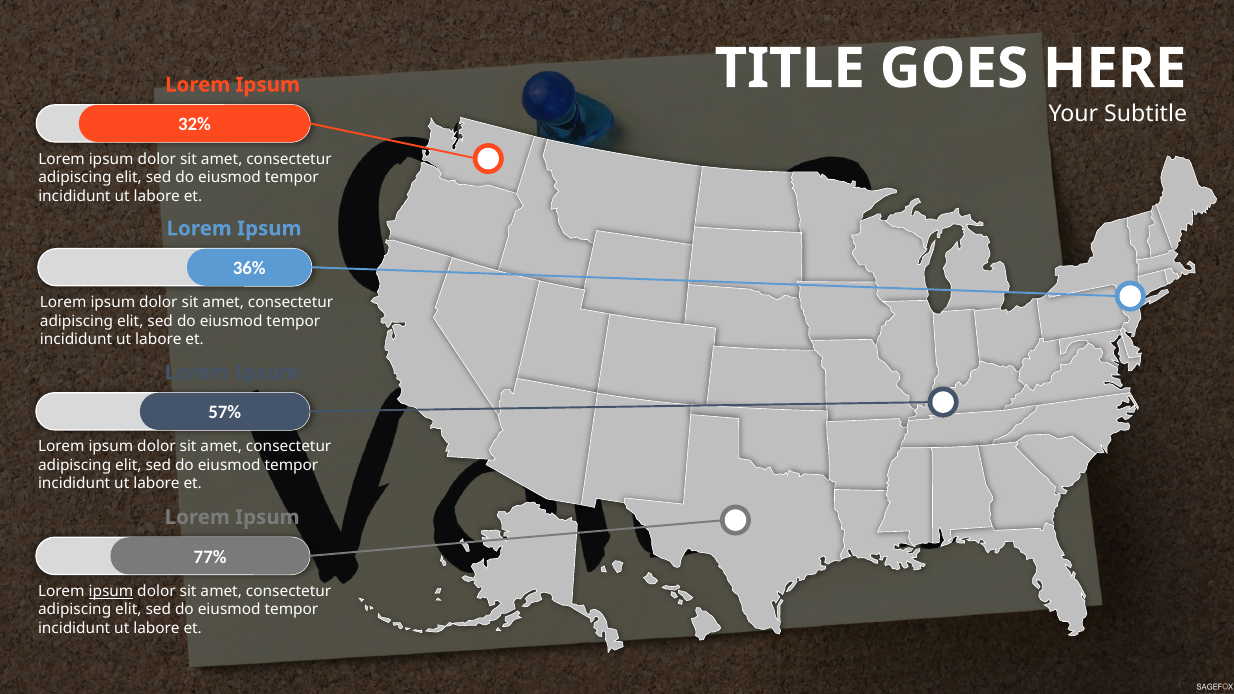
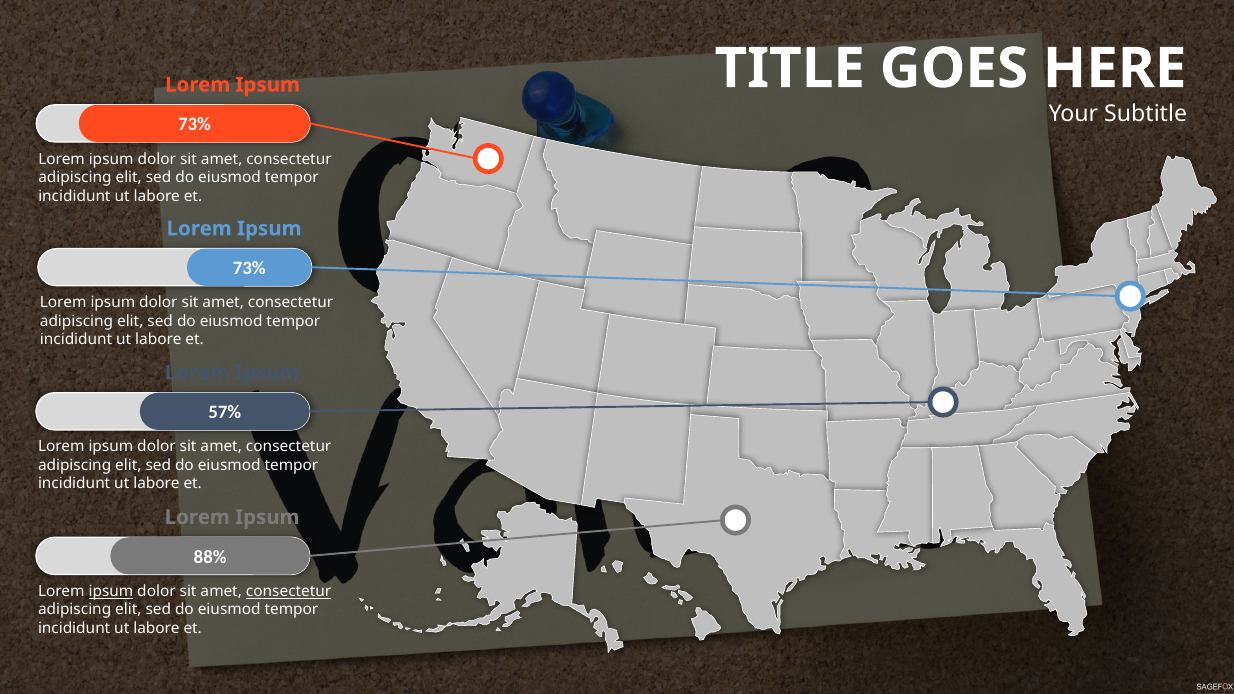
32%: 32% -> 73% (194, 125)
36%: 36% -> 73% (249, 269)
77%: 77% -> 88% (210, 557)
consectetur underline: none -> present (289, 591)
